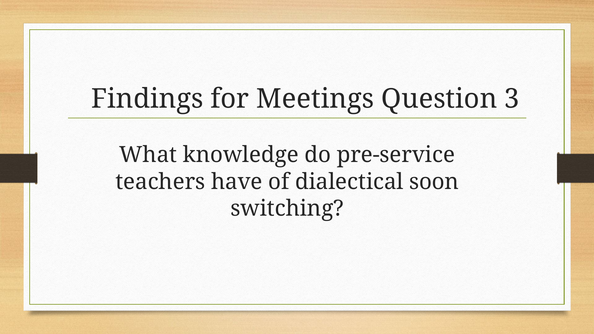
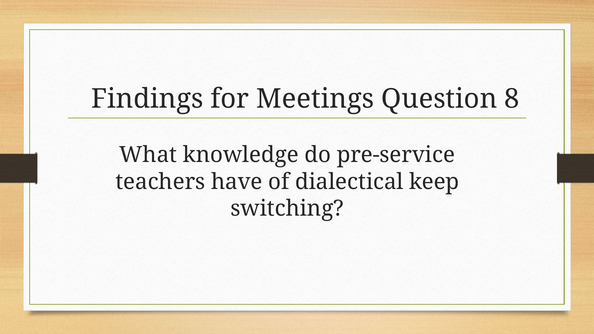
3: 3 -> 8 (512, 99)
soon: soon -> keep (434, 182)
